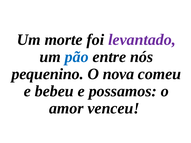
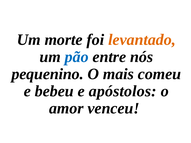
levantado colour: purple -> orange (142, 40)
nova: nova -> mais (118, 74)
possamos: possamos -> apóstolos (123, 91)
